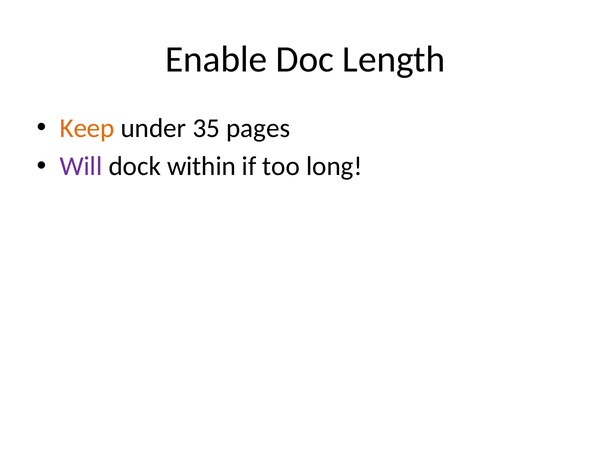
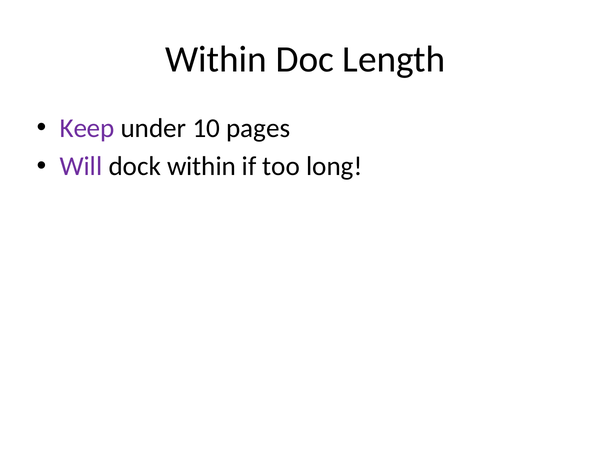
Enable: Enable -> Within (216, 59)
Keep colour: orange -> purple (87, 128)
35: 35 -> 10 (206, 128)
